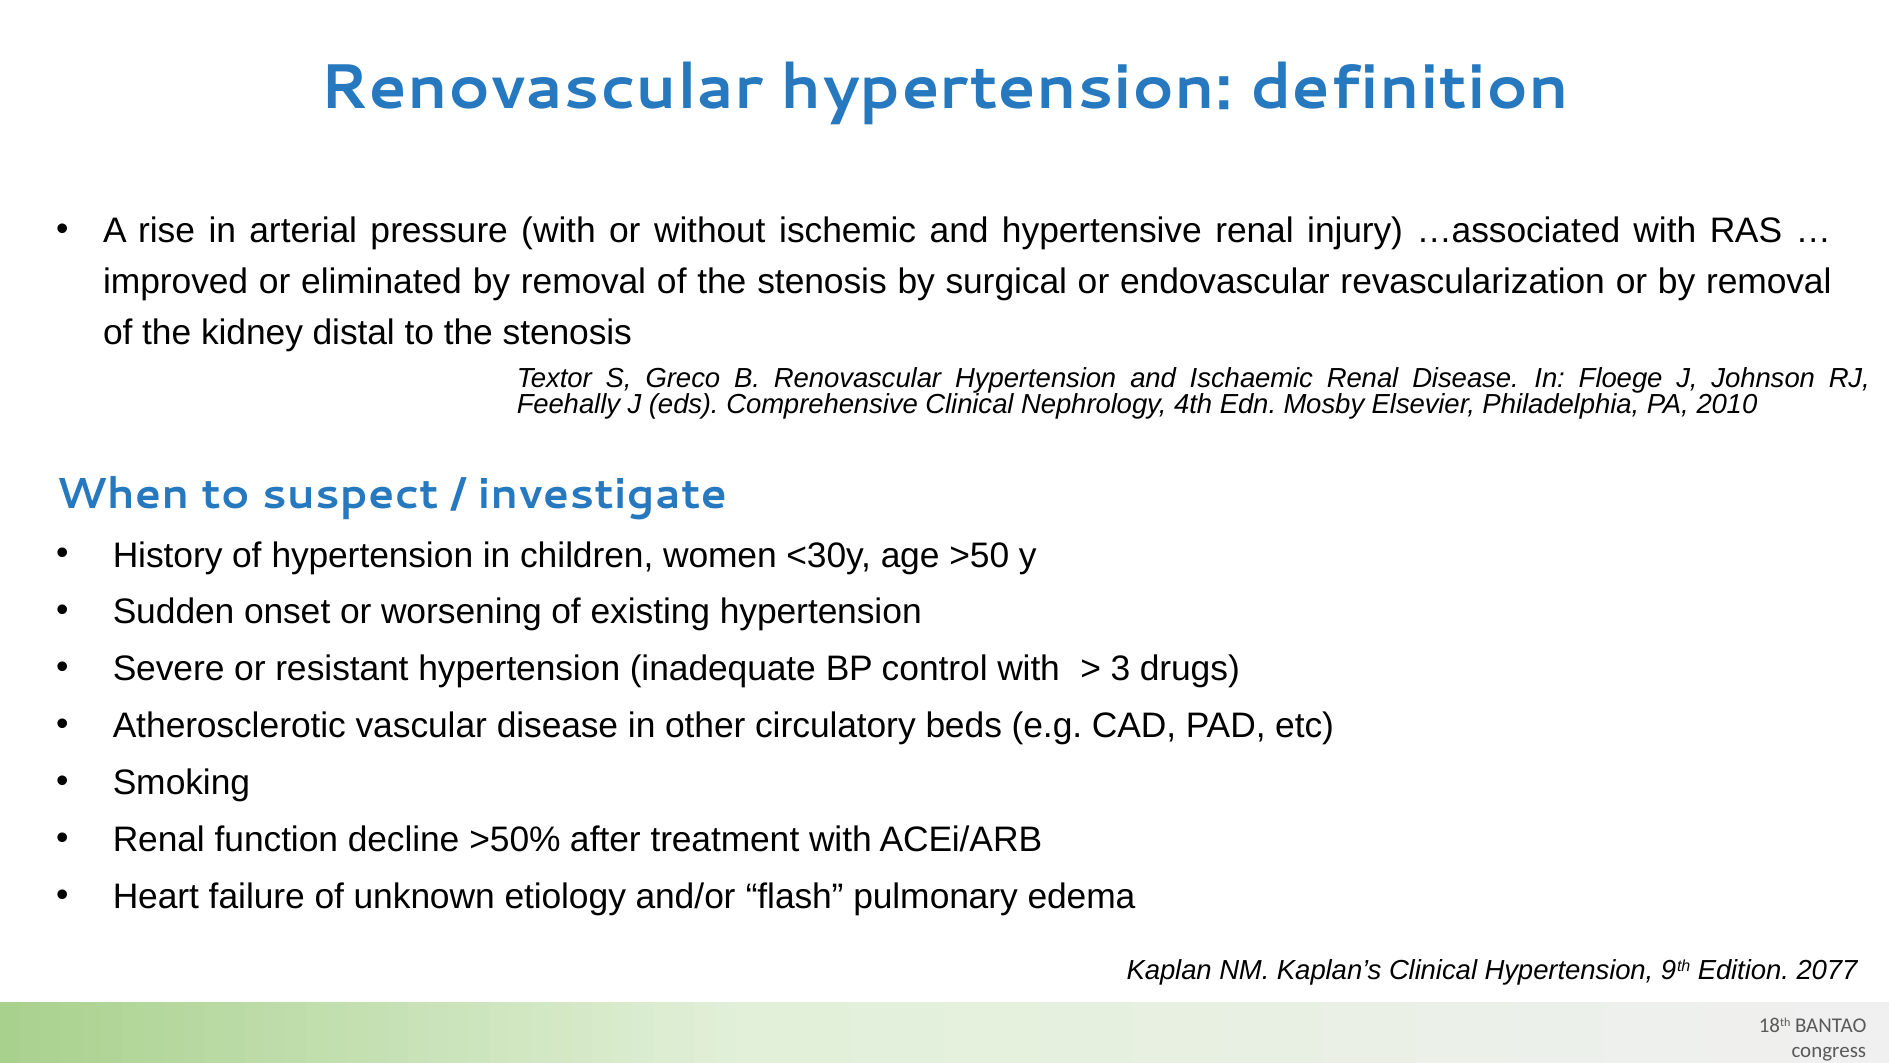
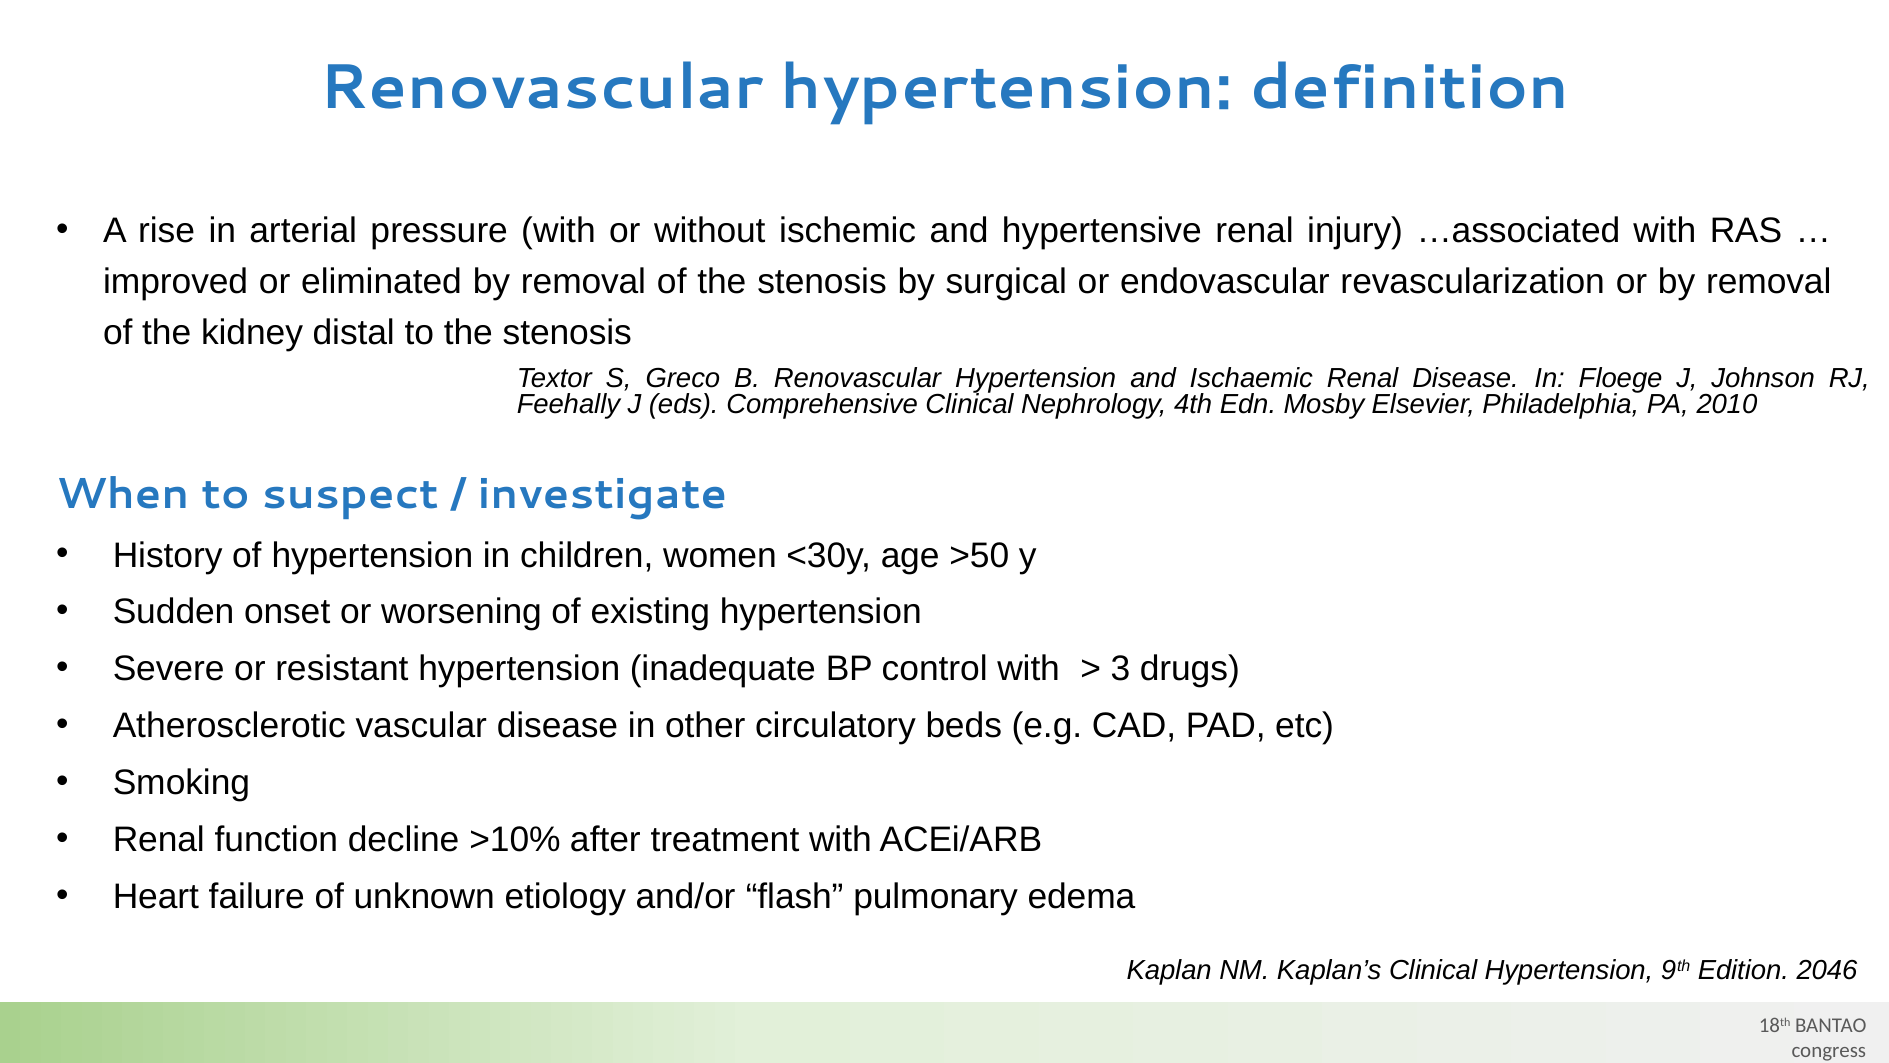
>50%: >50% -> >10% (515, 839)
2077: 2077 -> 2046 (1827, 970)
